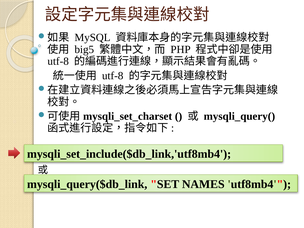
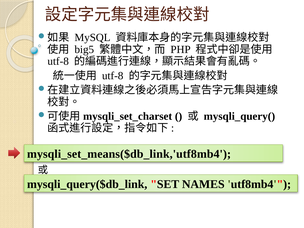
mysqli_set_include($db_link,'utf8mb4: mysqli_set_include($db_link,'utf8mb4 -> mysqli_set_means($db_link,'utf8mb4 (129, 154)
